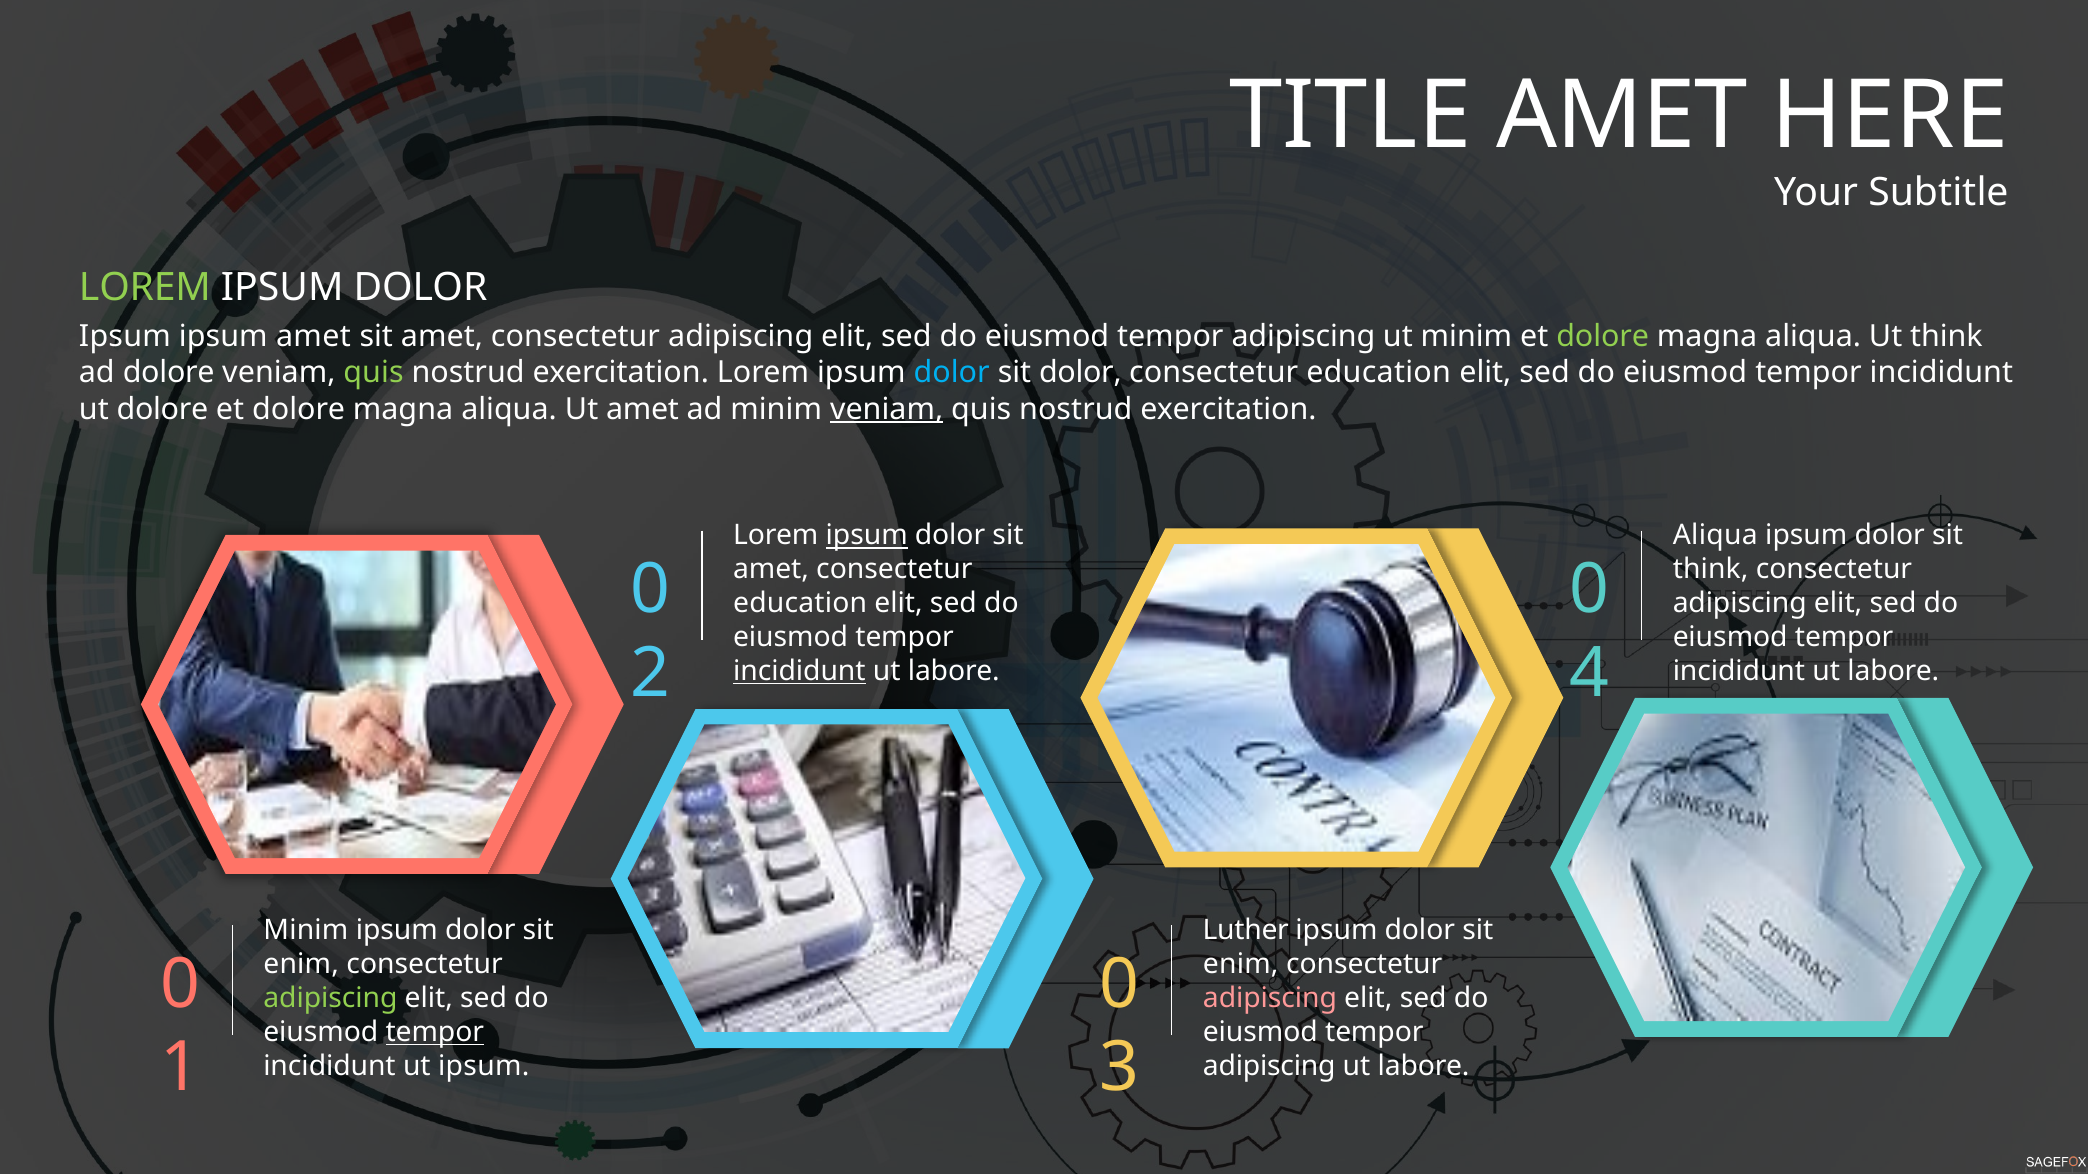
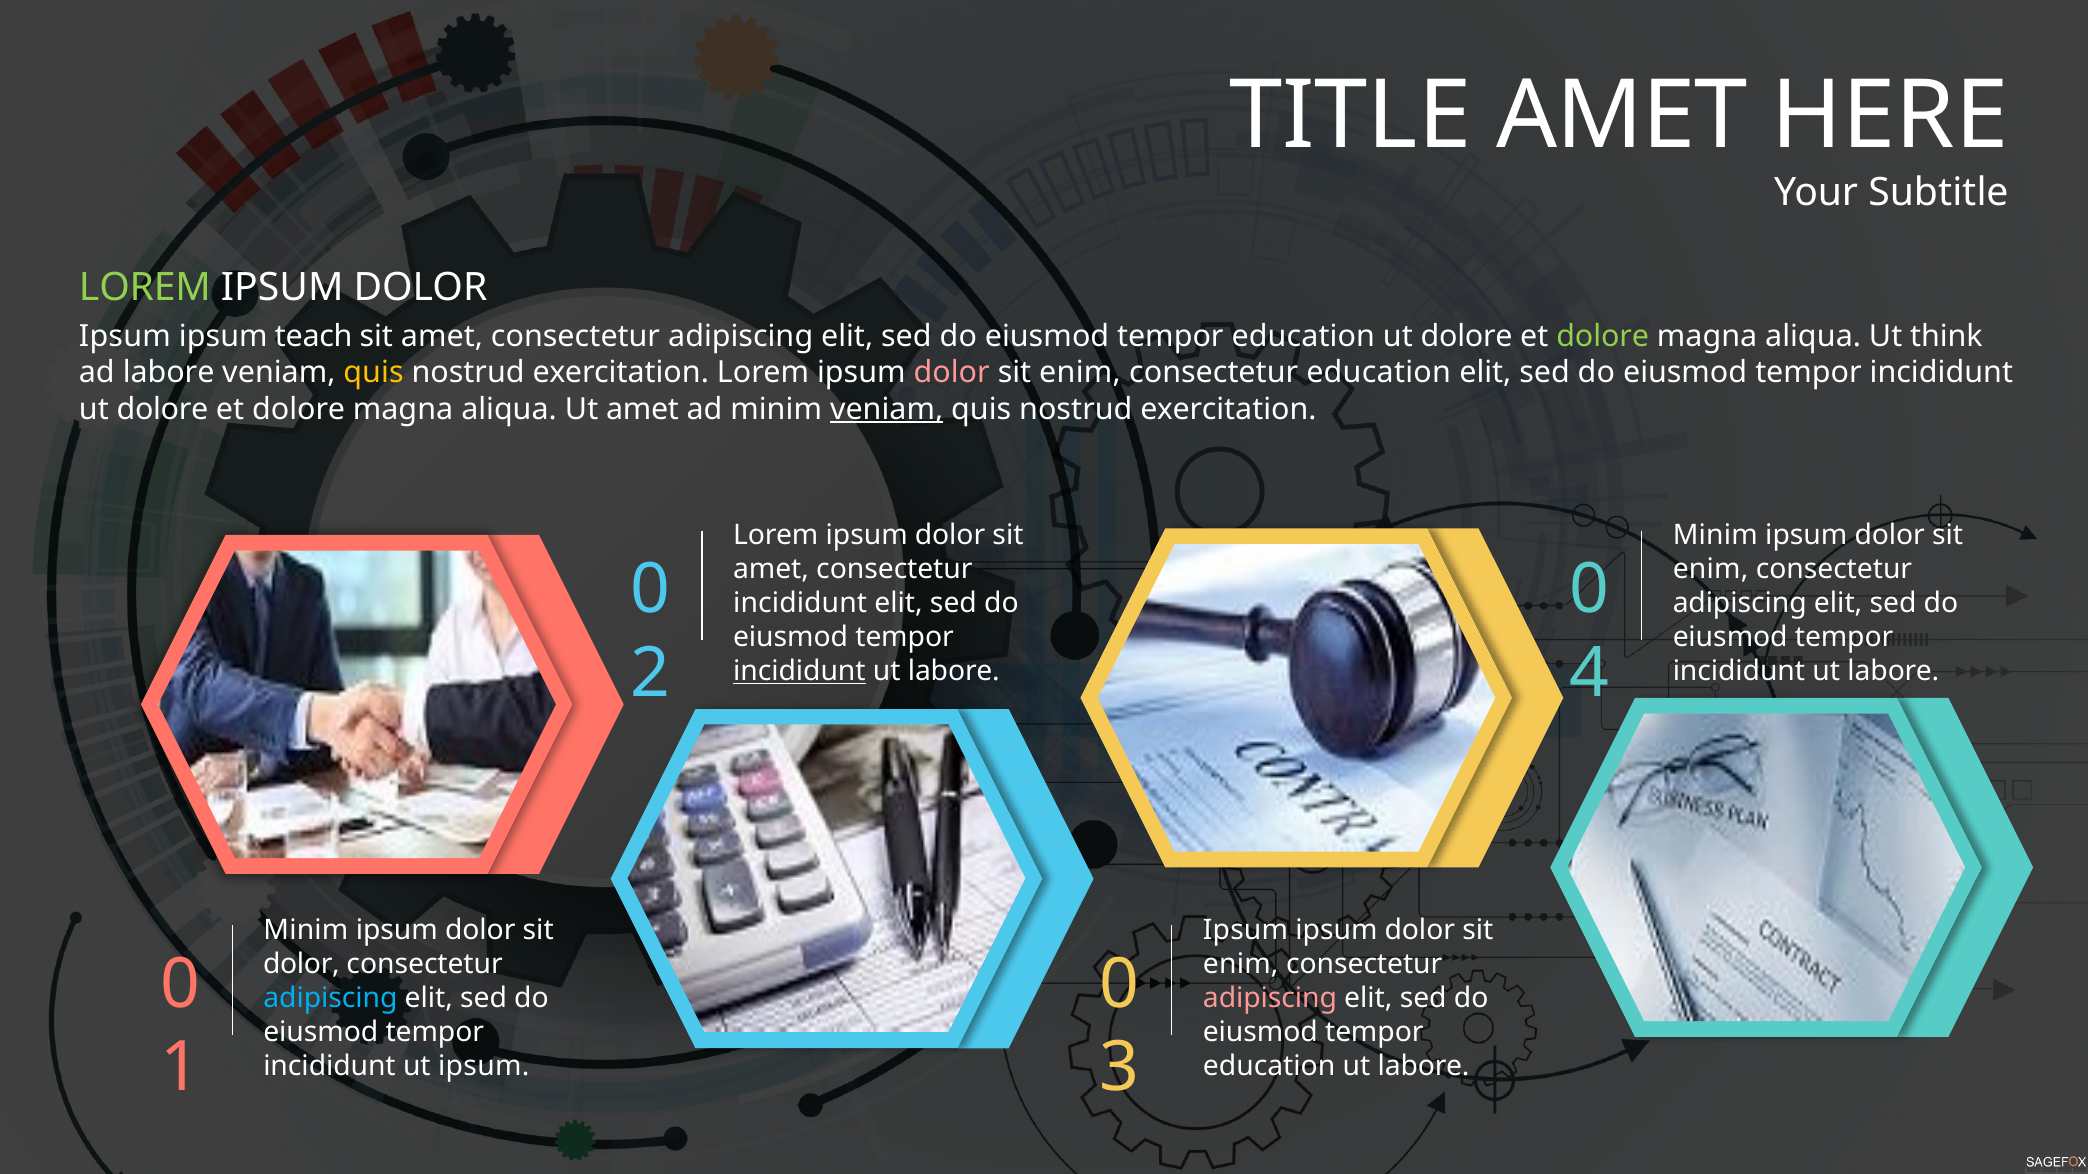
ipsum amet: amet -> teach (314, 336)
adipiscing: adipiscing -> education (1303, 336)
minim: minim -> dolore (1467, 336)
ad dolore: dolore -> labore (169, 373)
quis colour: light green -> yellow (374, 373)
dolor colour: light blue -> pink (952, 373)
dolor: dolor -> enim (1080, 373)
ipsum underline: present -> none (867, 536)
Aliqua: Aliqua -> Minim (1715, 536)
think: think -> enim (1711, 570)
education: education -> incididunt (800, 604)
Luther: Luther -> Ipsum (1246, 931)
enim: enim -> dolor (301, 965)
adipiscing colour: light green -> light blue (330, 999)
tempor underline: present -> none (435, 1033)
adipiscing: adipiscing -> education (1269, 1067)
